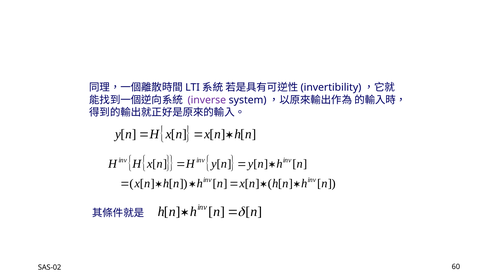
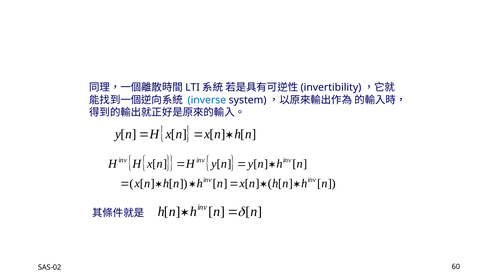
inverse colour: purple -> blue (207, 100)
